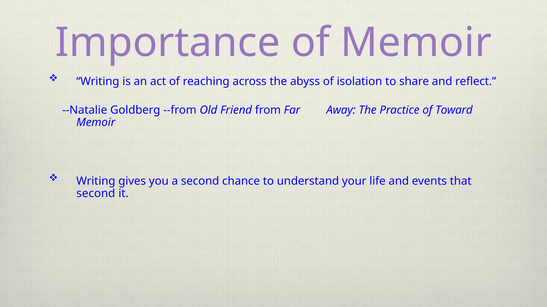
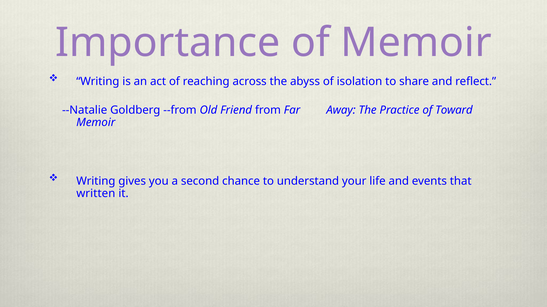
second: second -> written (96, 194)
